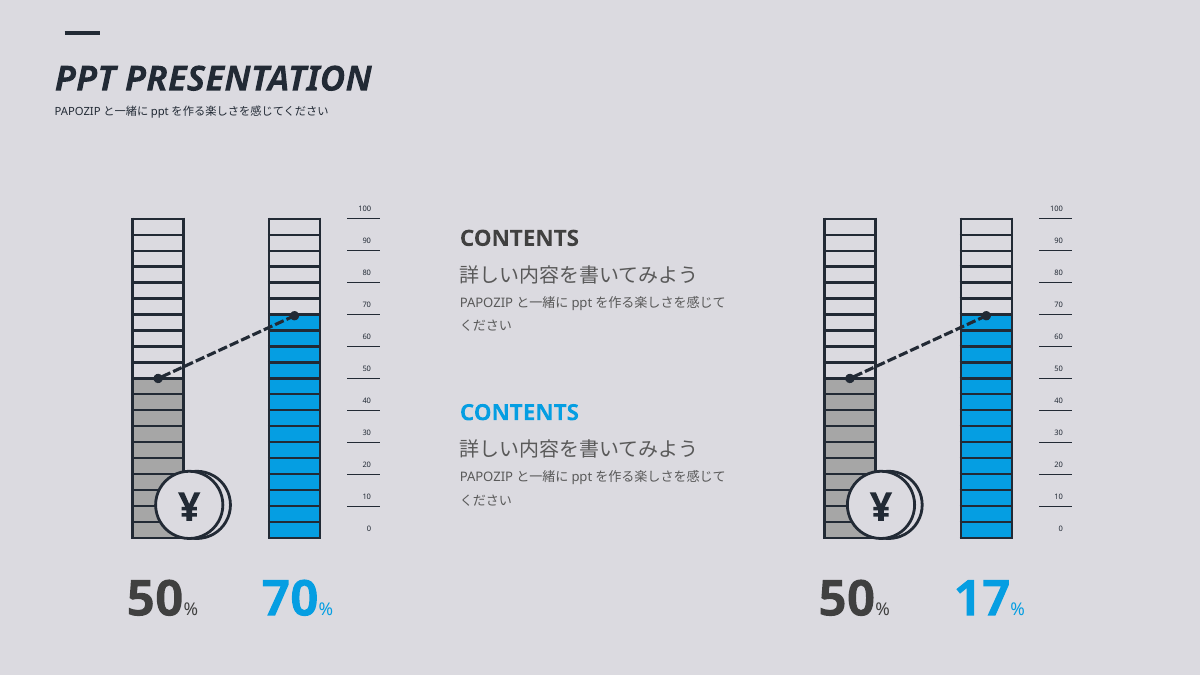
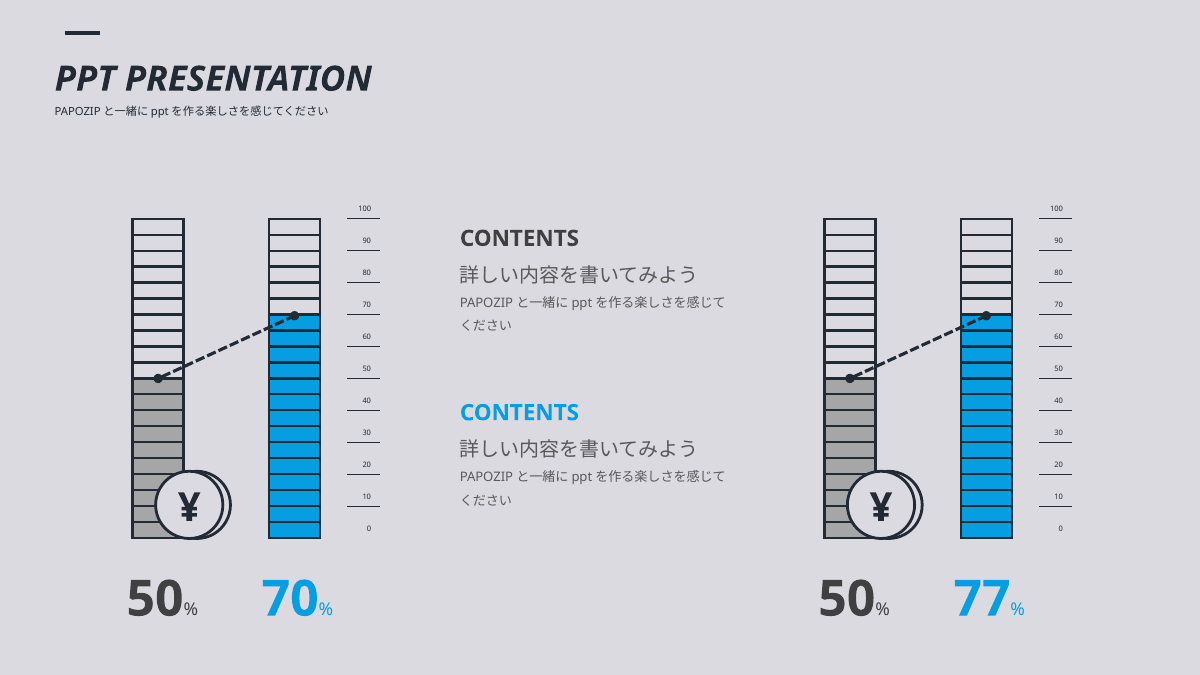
17: 17 -> 77 (982, 599)
